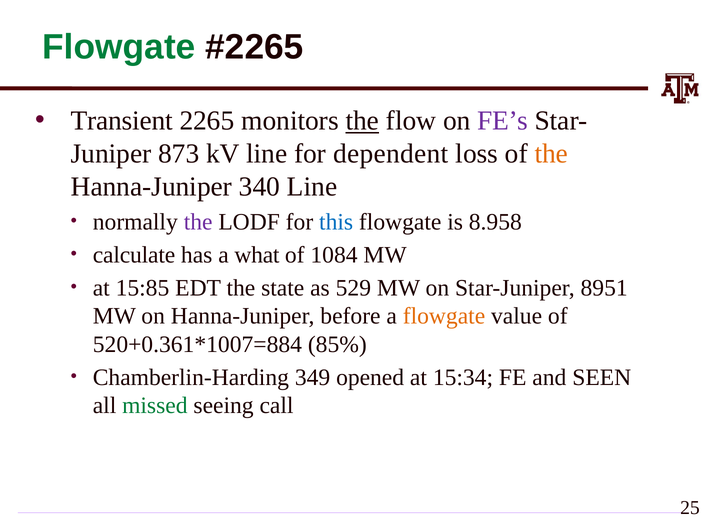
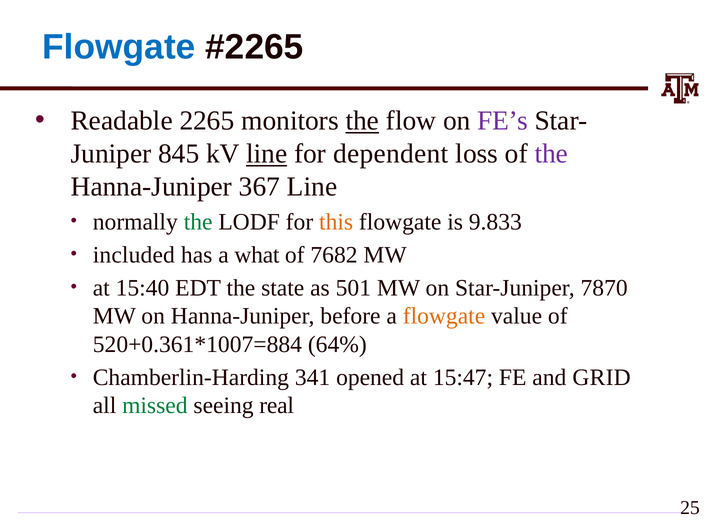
Flowgate colour: green -> blue (119, 47)
Transient: Transient -> Readable (122, 121)
873: 873 -> 845 (179, 154)
line underline: none -> present (267, 154)
the colour: orange -> purple (551, 154)
340: 340 -> 367 (259, 187)
the colour: purple -> green (198, 222)
this colour: blue -> orange (336, 222)
8.958: 8.958 -> 9.833 (495, 222)
calculate: calculate -> included (134, 255)
1084: 1084 -> 7682 (334, 255)
15:85: 15:85 -> 15:40 (142, 288)
529: 529 -> 501 (353, 288)
8951: 8951 -> 7870 (604, 288)
85%: 85% -> 64% (337, 345)
349: 349 -> 341 (313, 378)
15:34: 15:34 -> 15:47 (463, 378)
SEEN: SEEN -> GRID (602, 378)
call: call -> real (277, 406)
